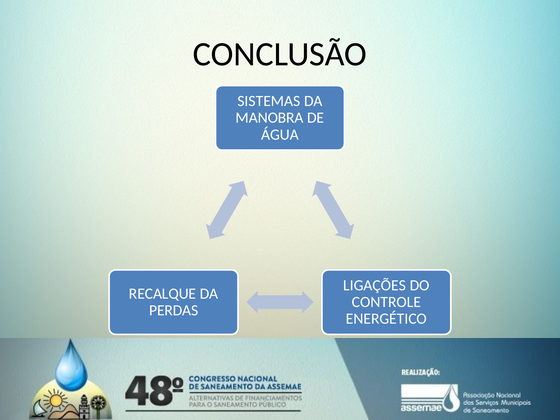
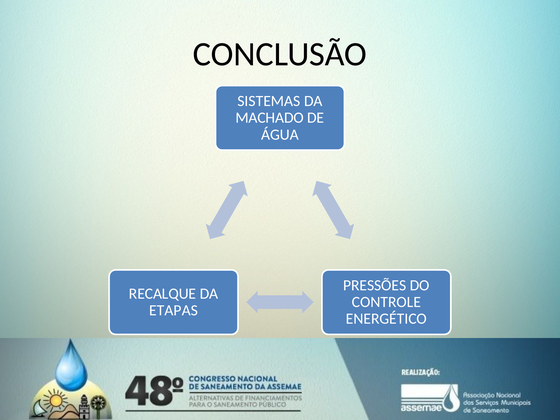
MANOBRA: MANOBRA -> MACHADO (270, 118)
LIGAÇÕES: LIGAÇÕES -> PRESSÕES (375, 285)
PERDAS: PERDAS -> ETAPAS (174, 310)
